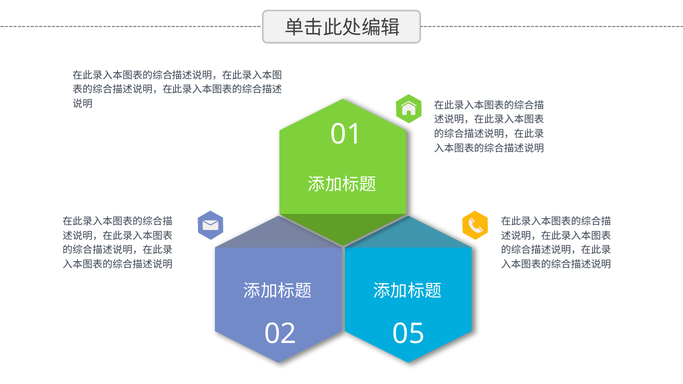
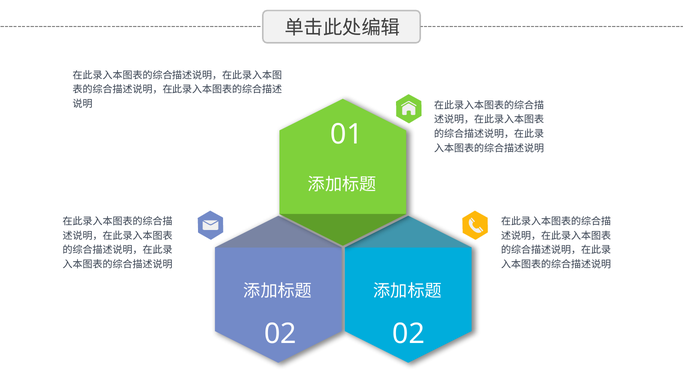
02 05: 05 -> 02 (409, 334)
